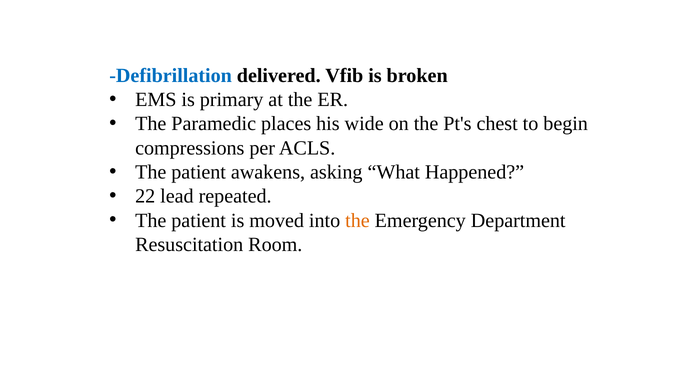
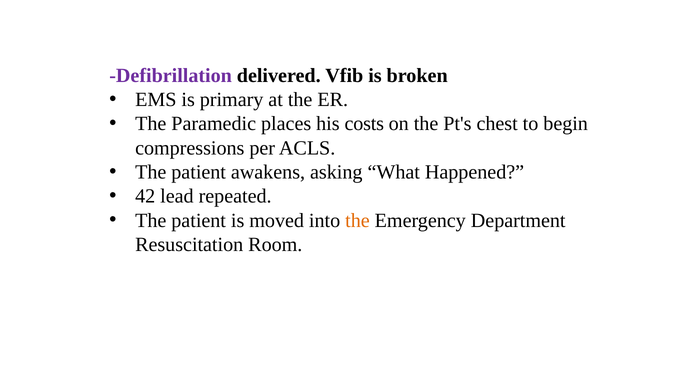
Defibrillation colour: blue -> purple (171, 75)
wide: wide -> costs (364, 124)
22: 22 -> 42 (145, 196)
